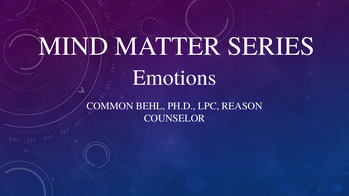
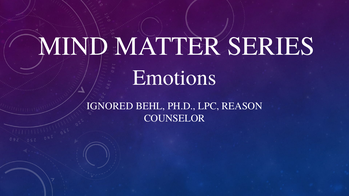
COMMON: COMMON -> IGNORED (110, 106)
